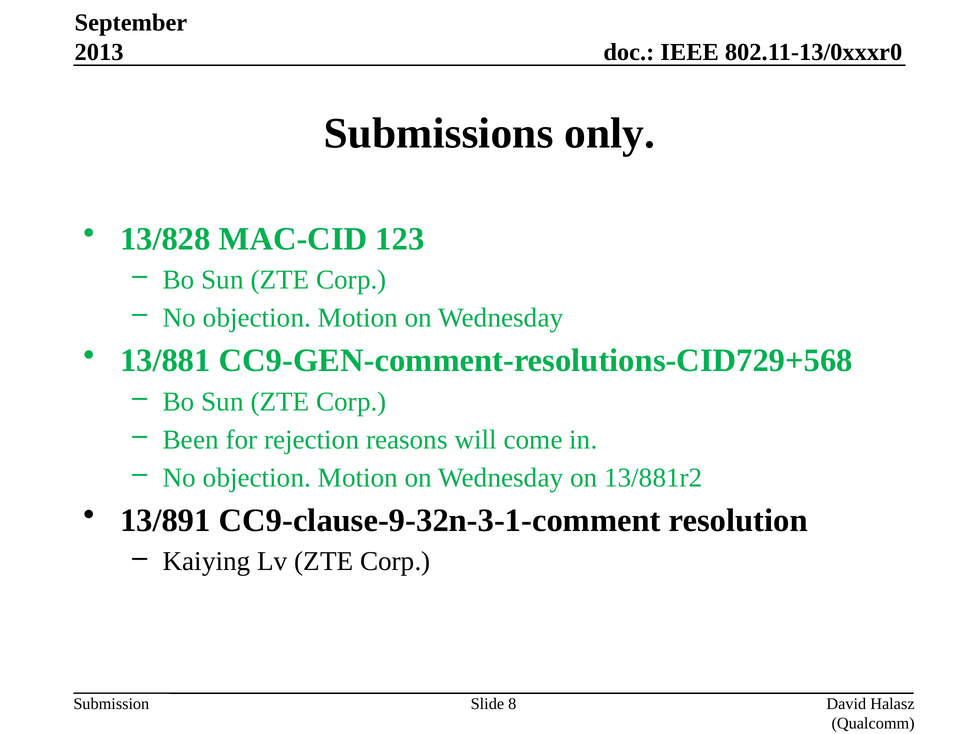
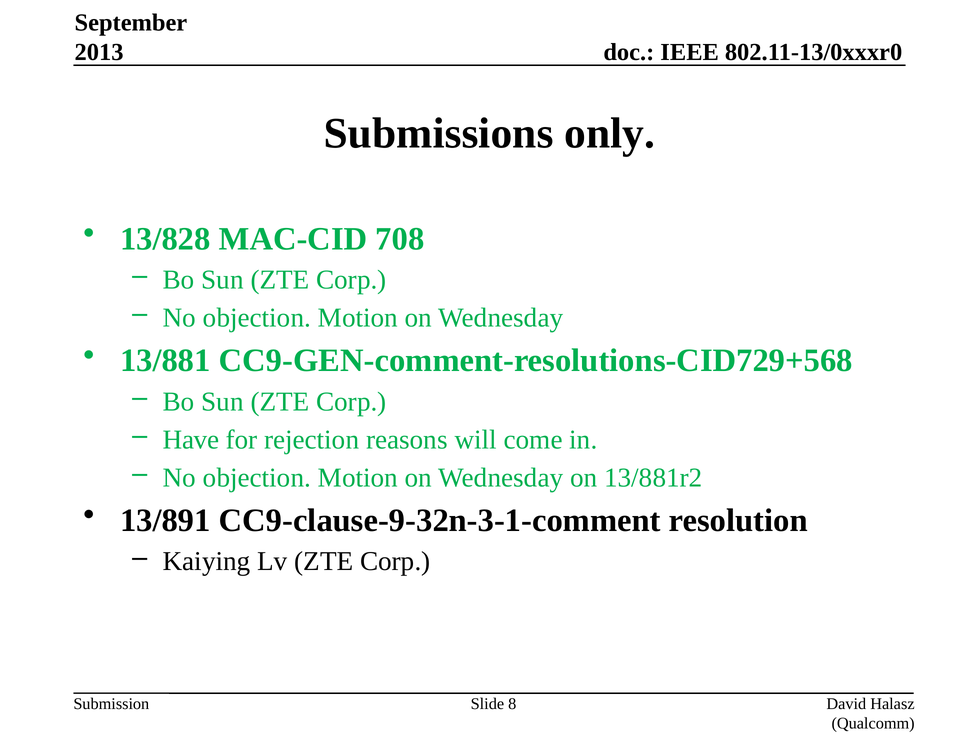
123: 123 -> 708 (400, 239)
Been: Been -> Have (191, 440)
